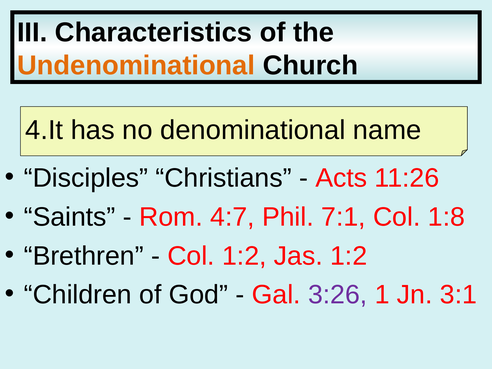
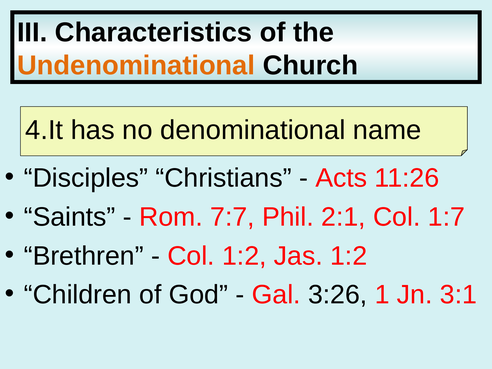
4:7: 4:7 -> 7:7 (232, 217)
7:1: 7:1 -> 2:1 (343, 217)
1:8: 1:8 -> 1:7 (446, 217)
3:26 colour: purple -> black (338, 295)
